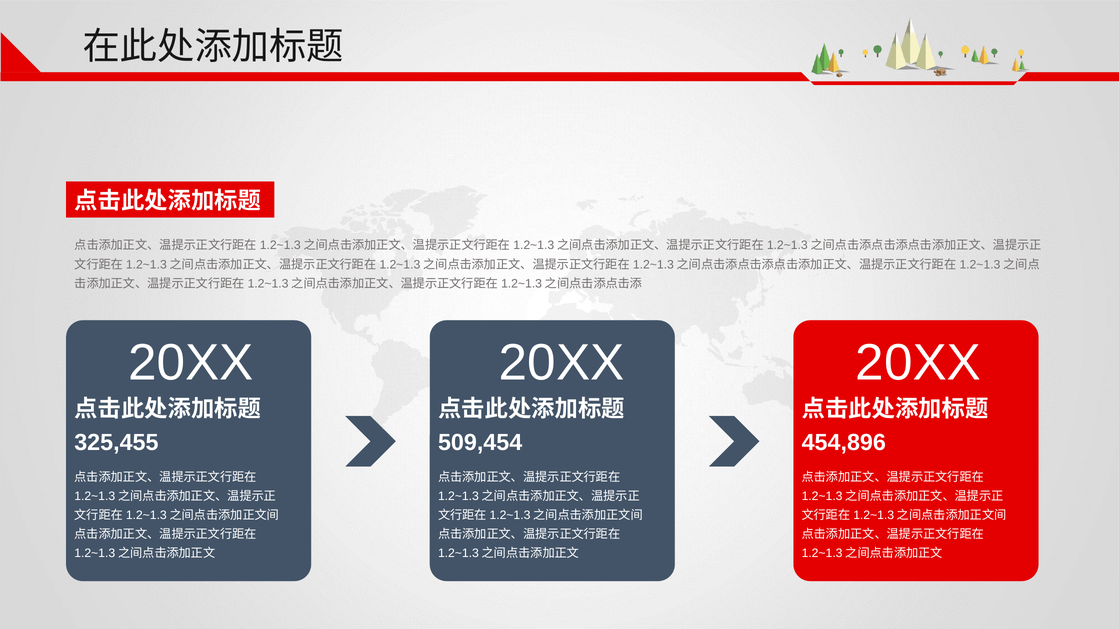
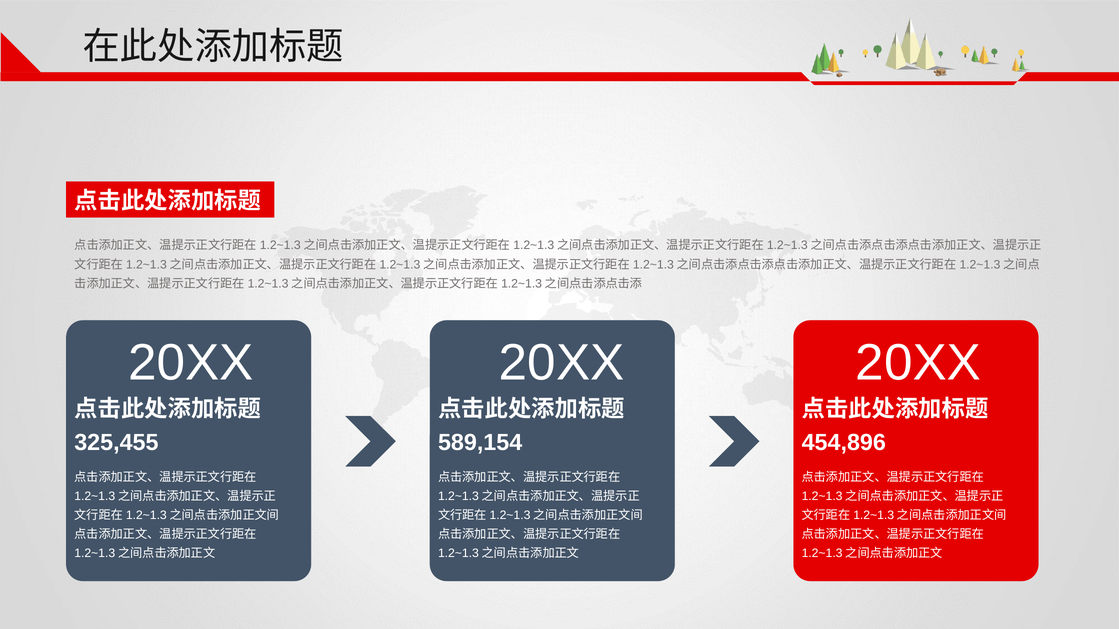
509,454: 509,454 -> 589,154 (480, 443)
